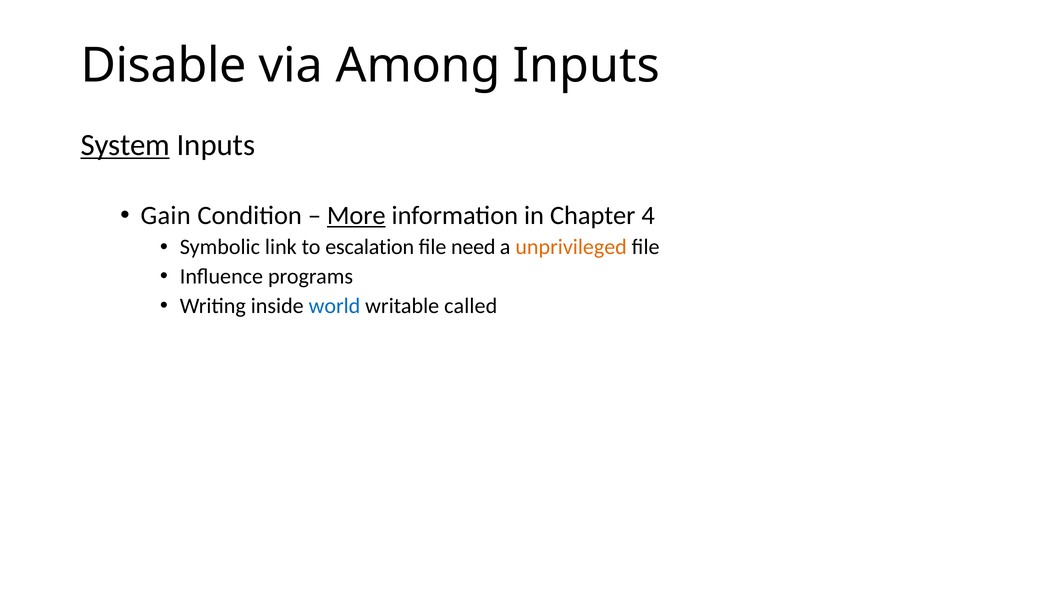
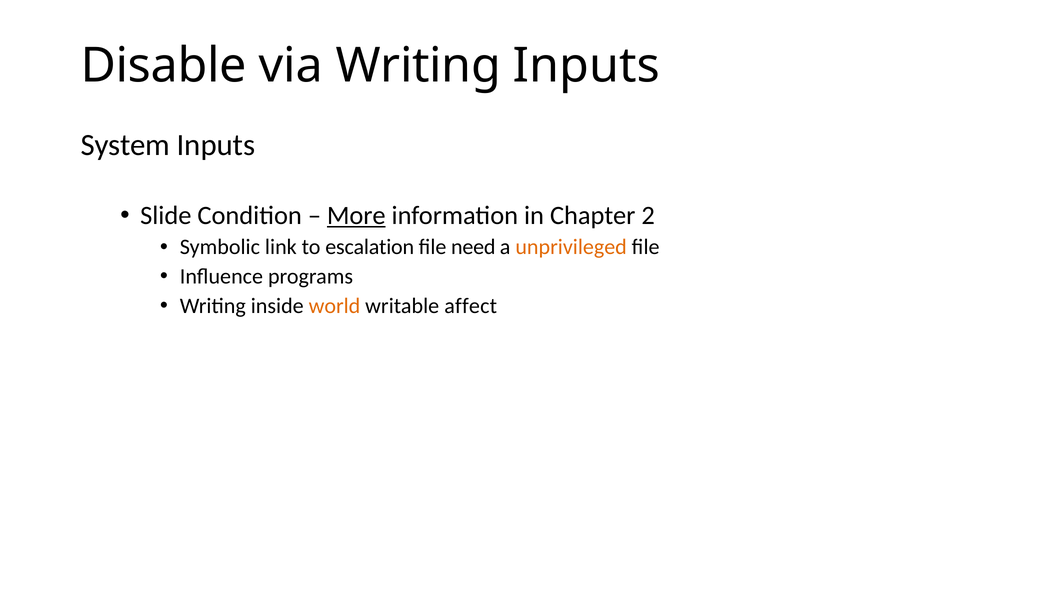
via Among: Among -> Writing (418, 66)
System underline: present -> none (125, 145)
Gain: Gain -> Slide (166, 216)
4: 4 -> 2 (648, 216)
world colour: blue -> orange (335, 306)
called: called -> affect (471, 306)
